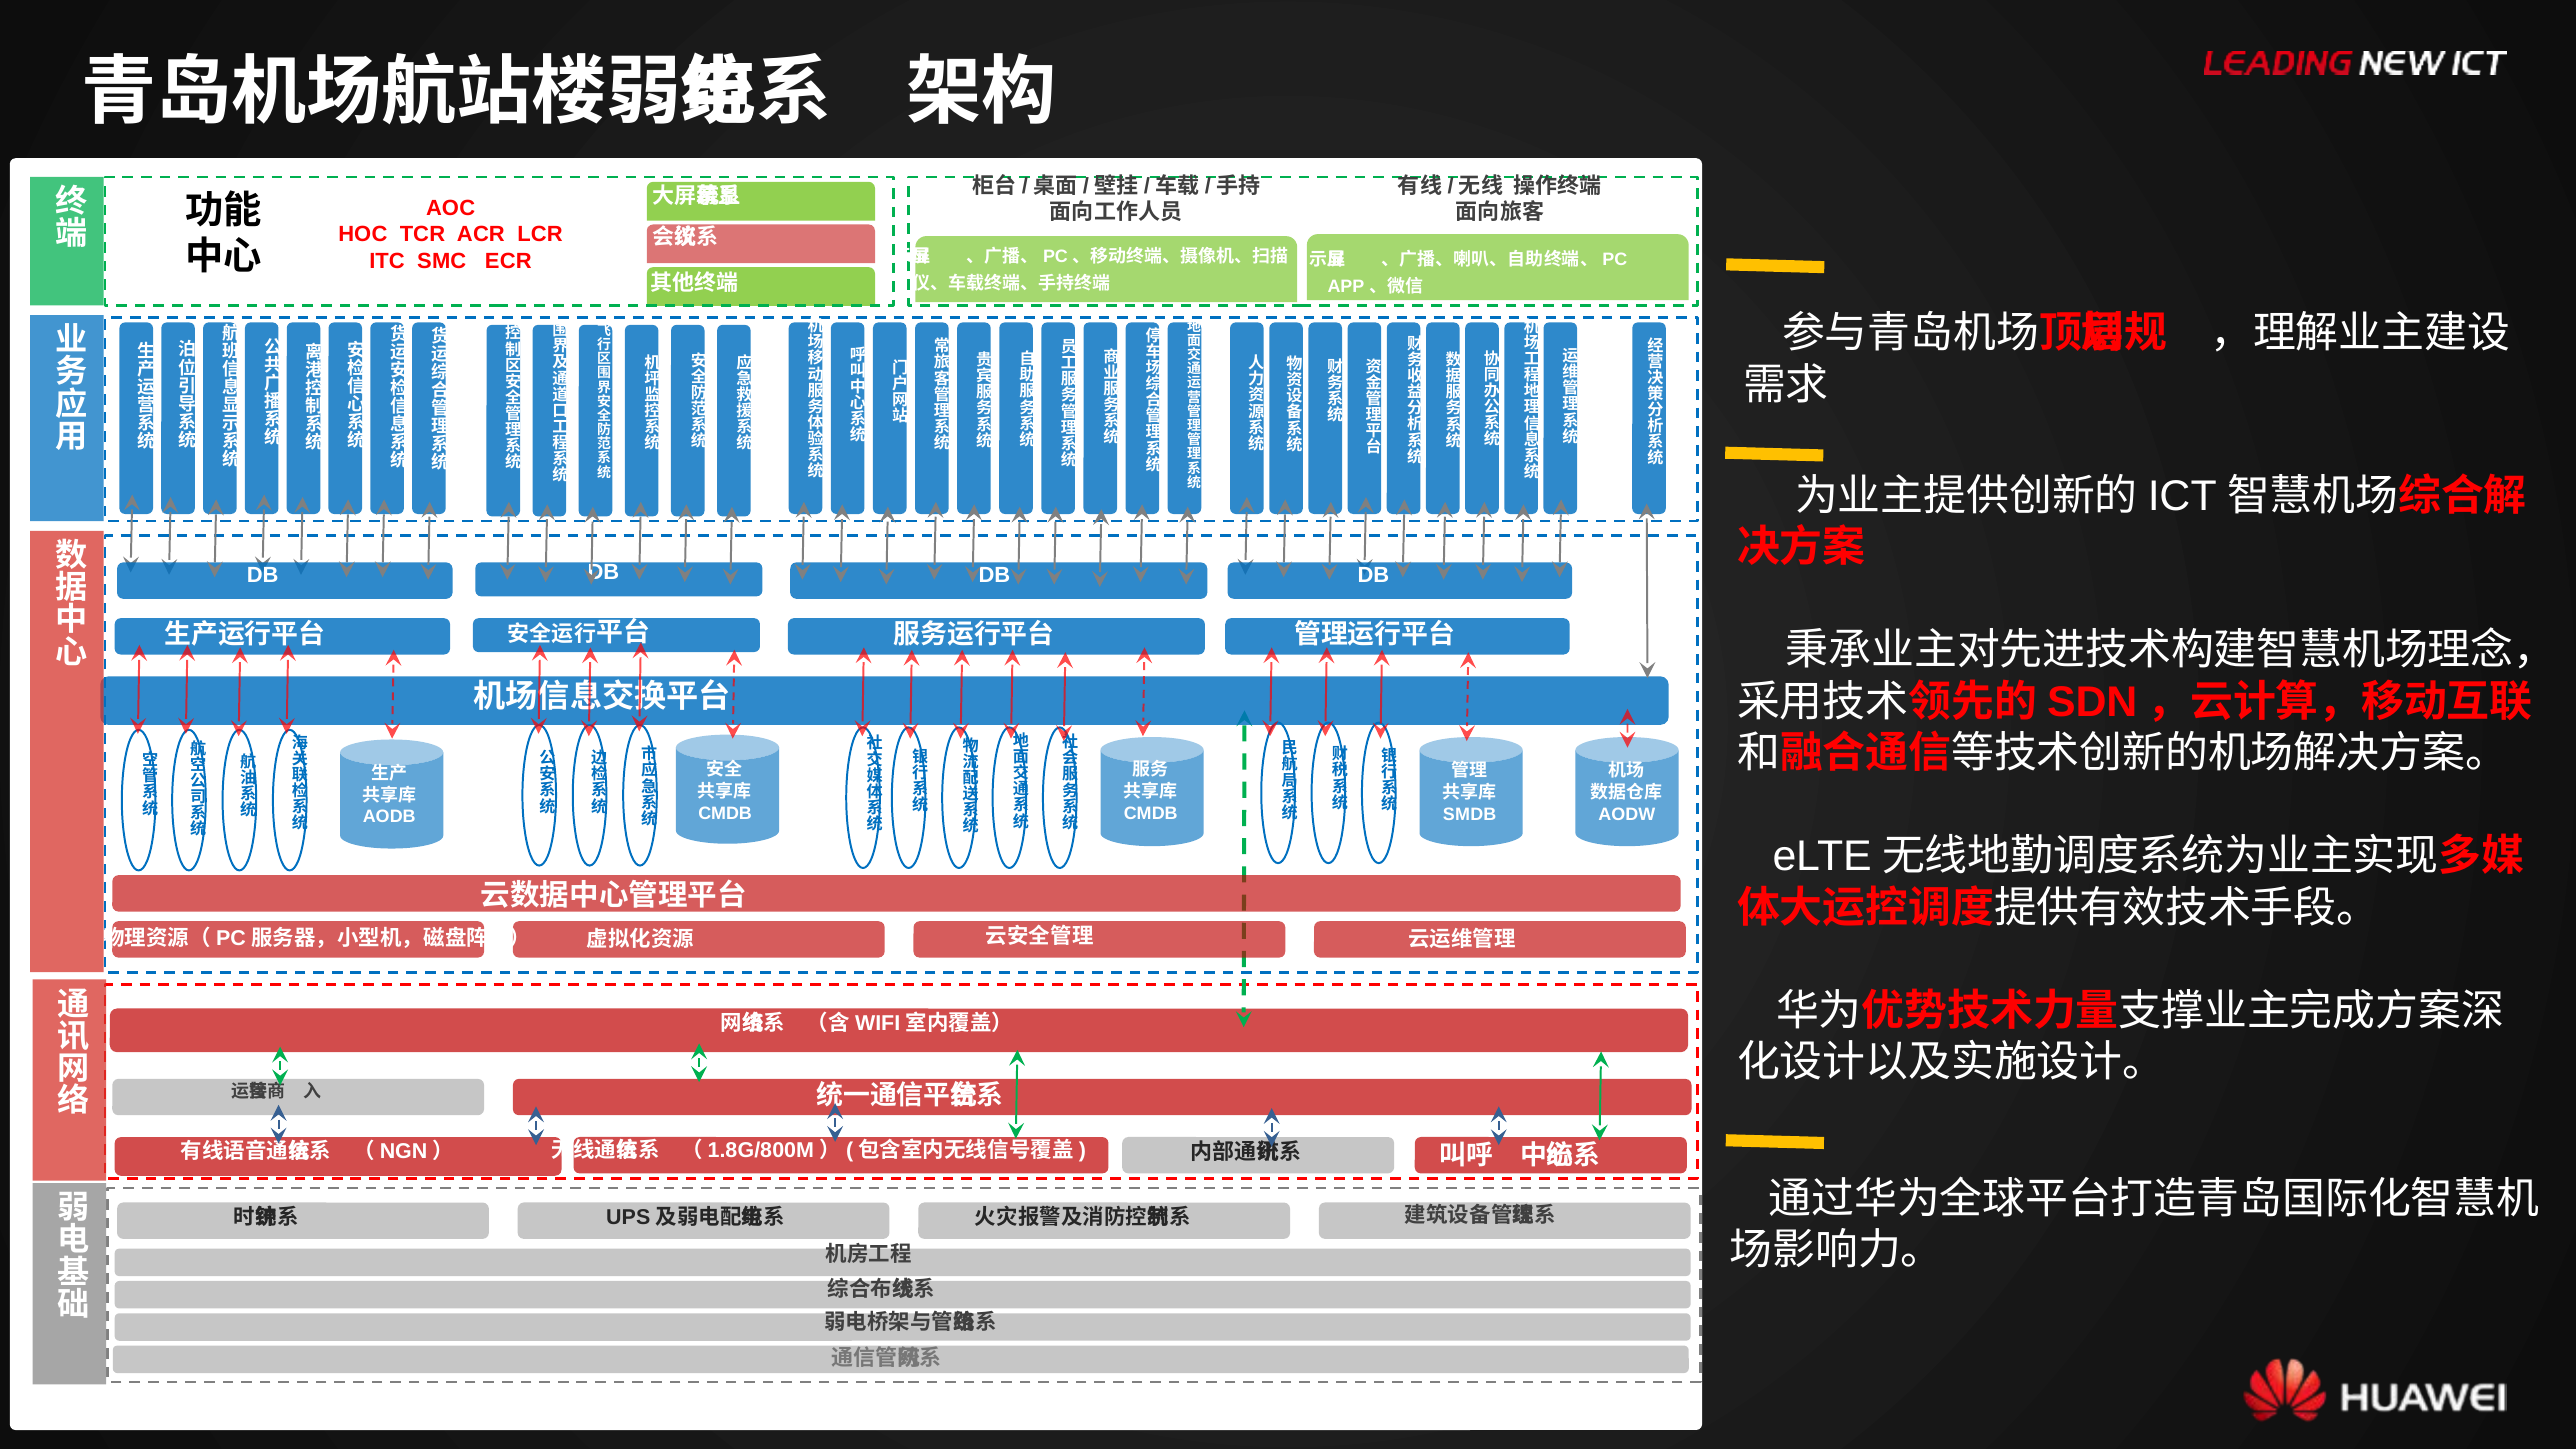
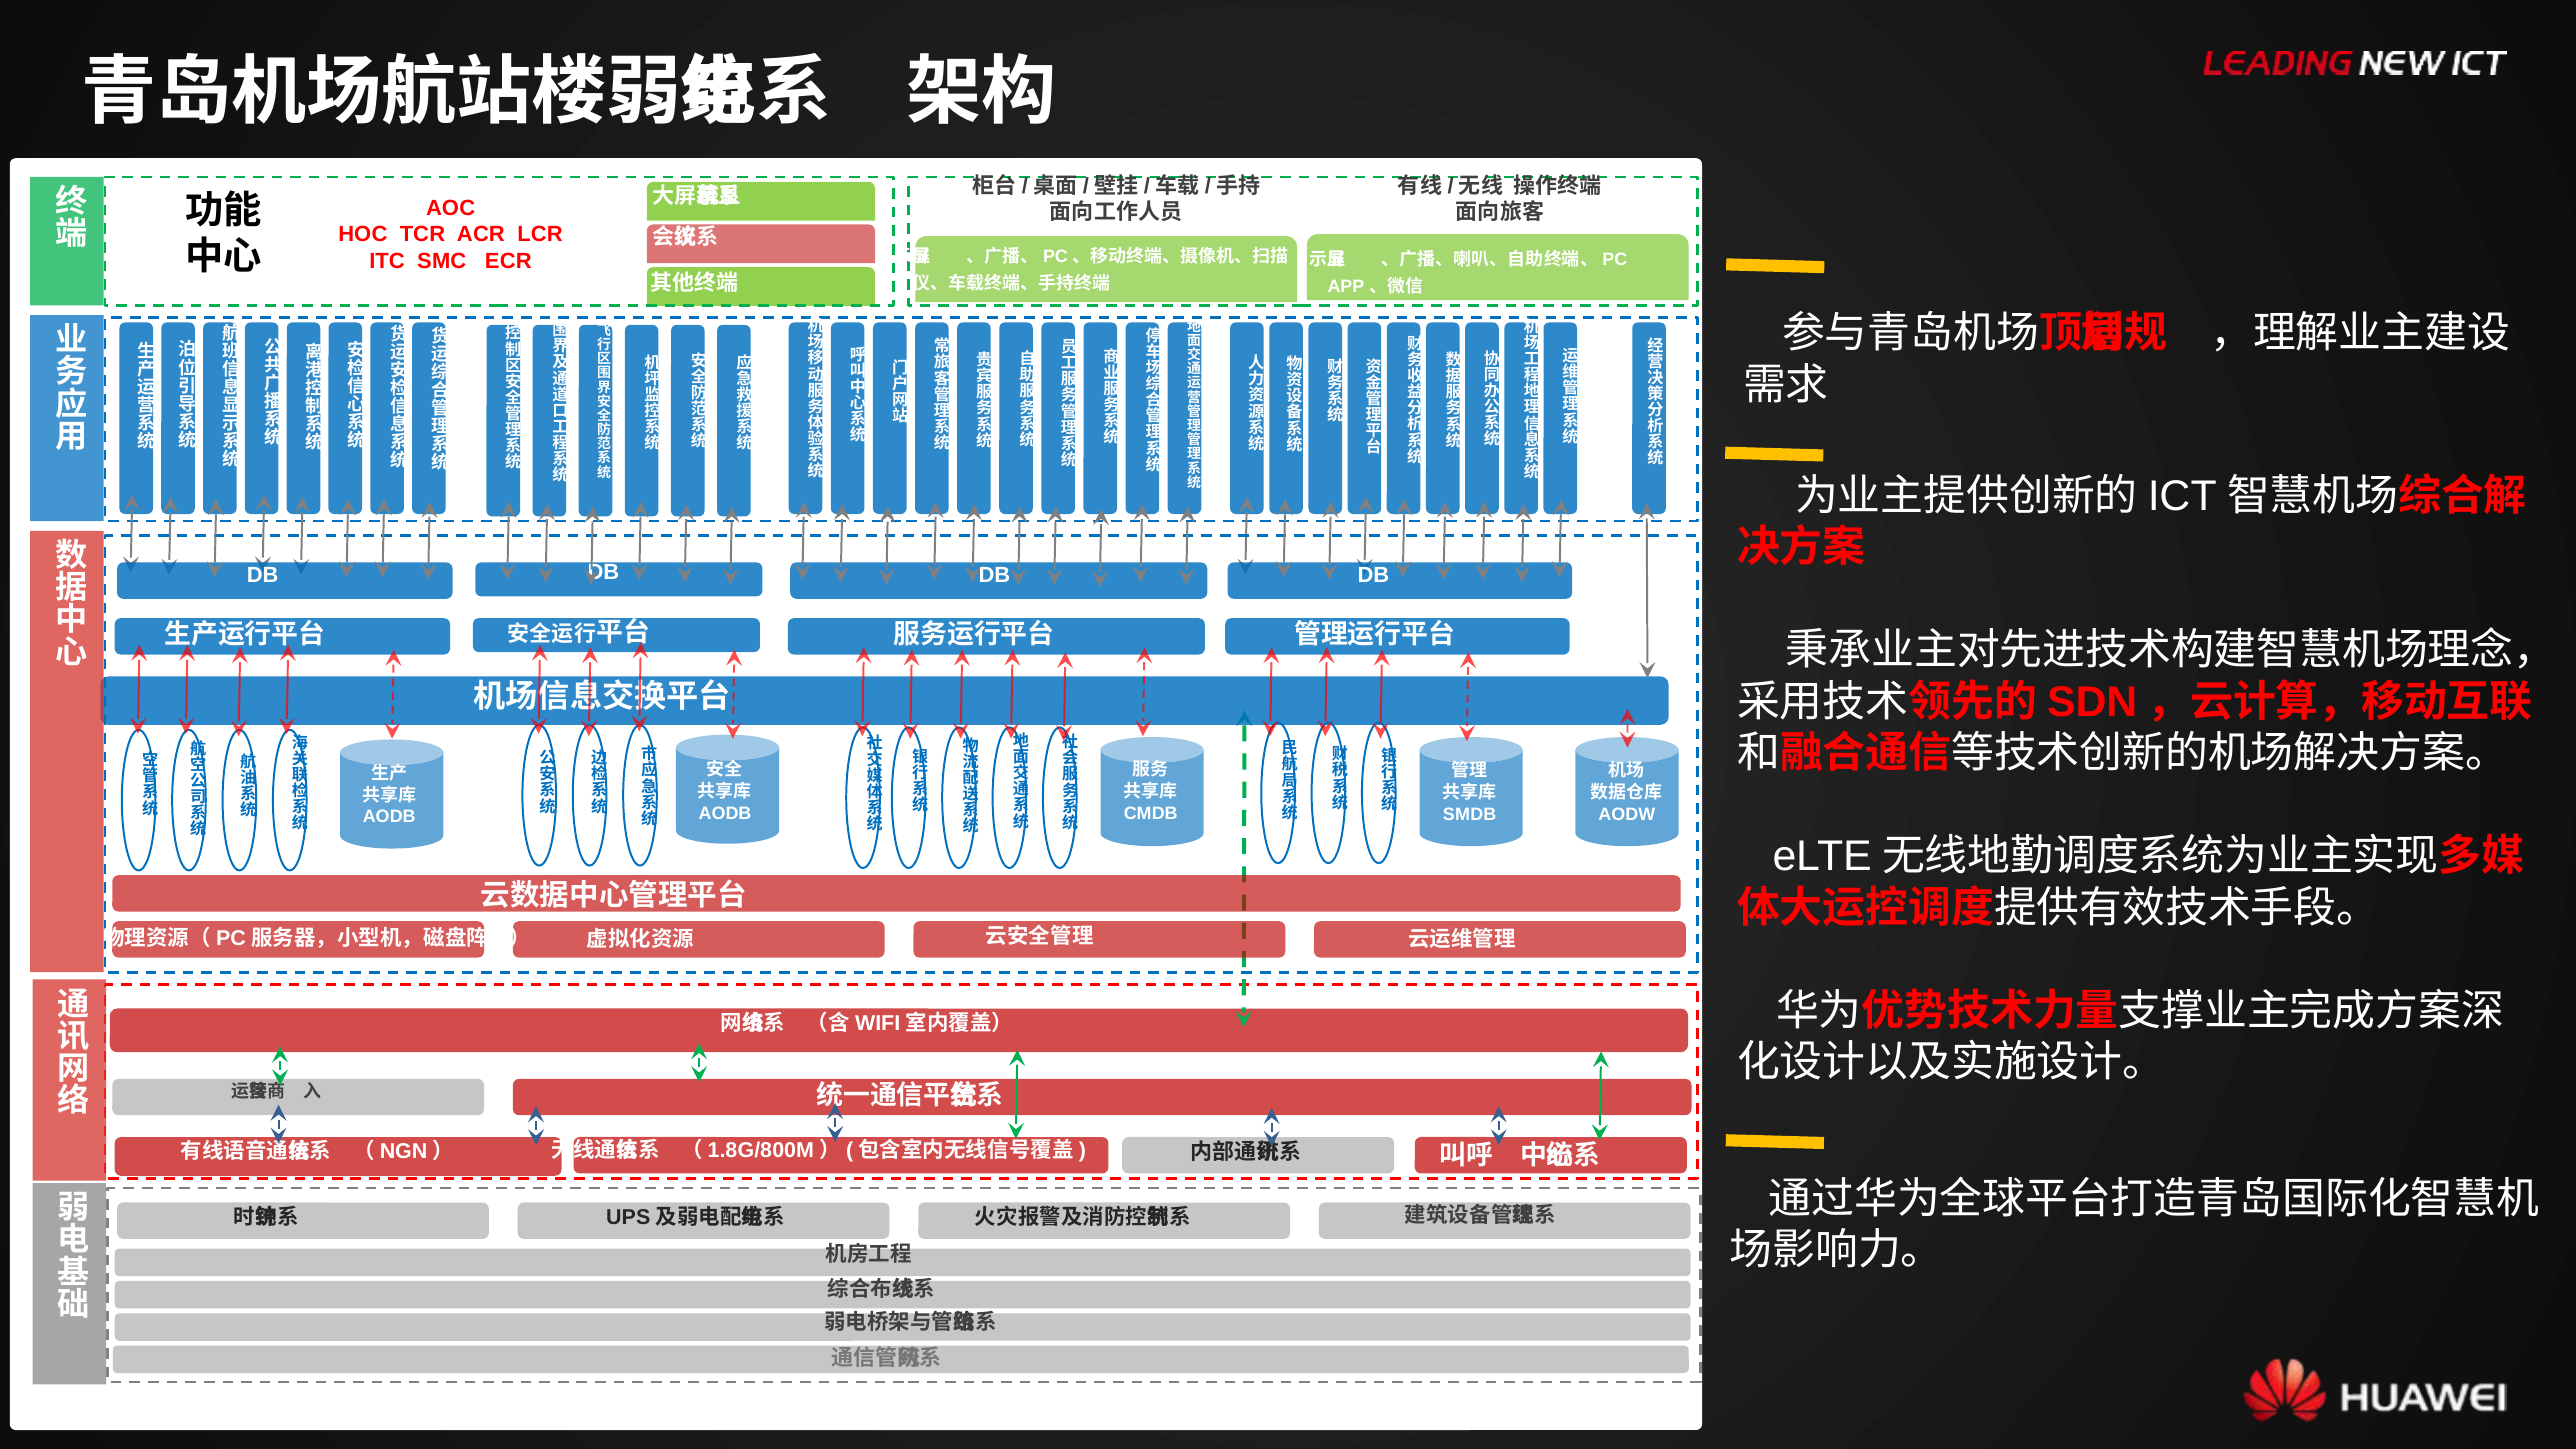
CMDB: CMDB -> AODB (725, 813)
